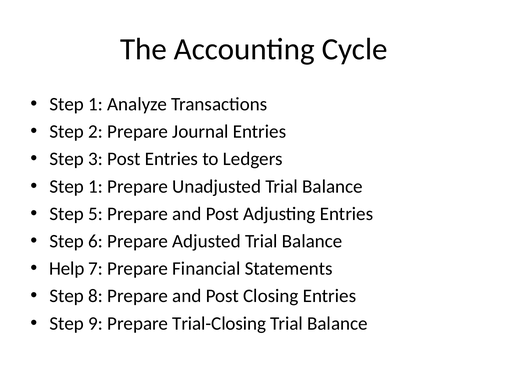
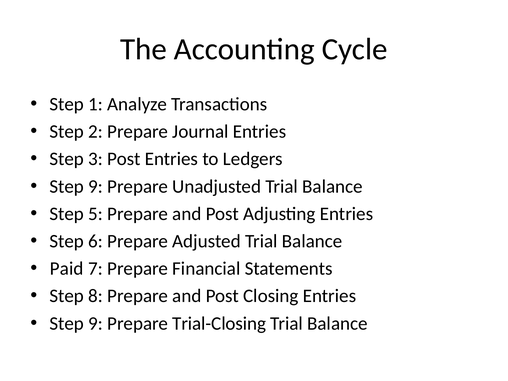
1: 1 -> 9 (96, 186)
Help: Help -> Paid (67, 269)
